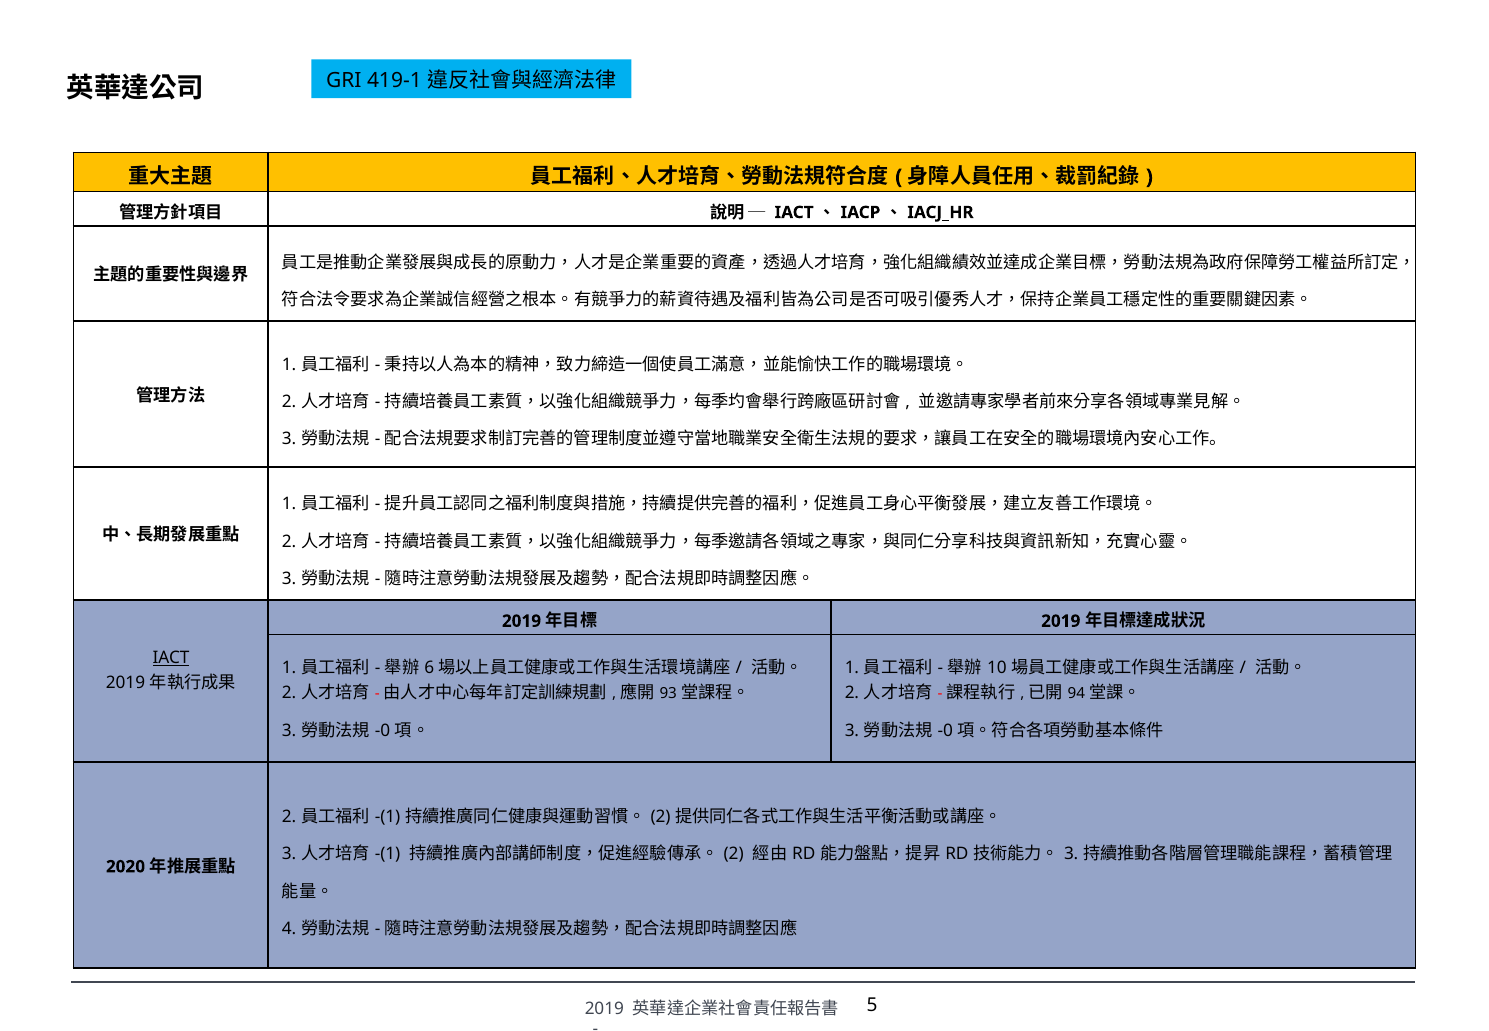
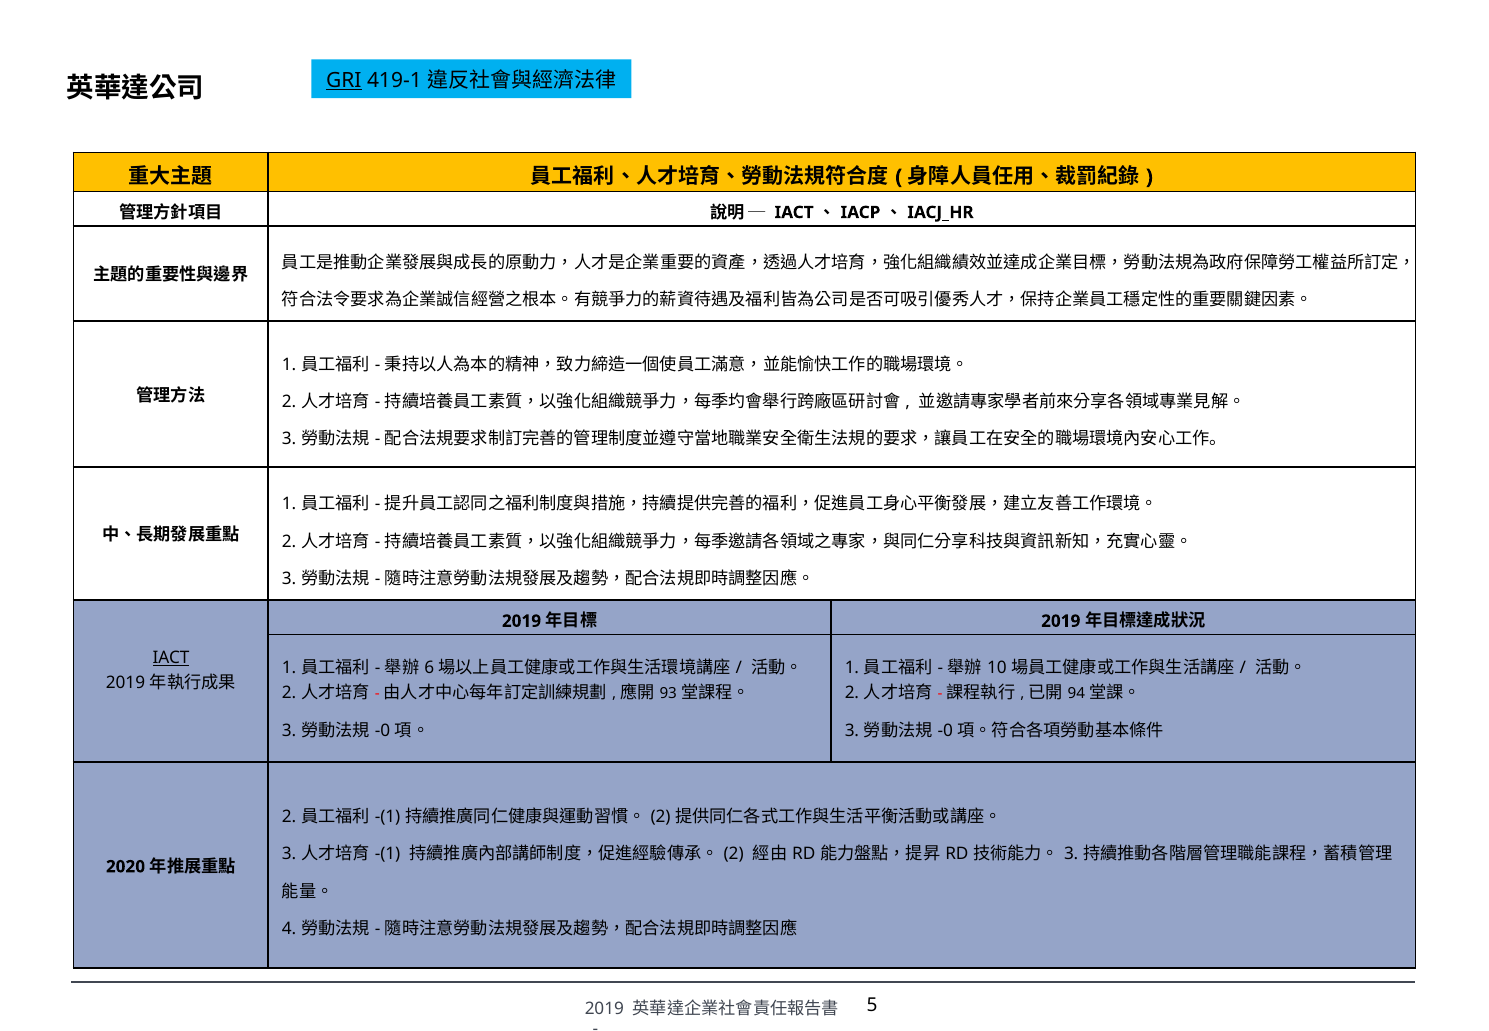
GRI underline: none -> present (344, 80)
